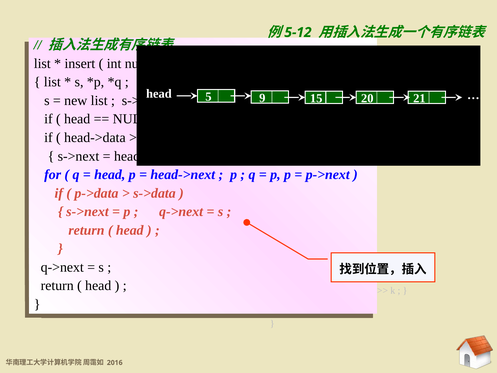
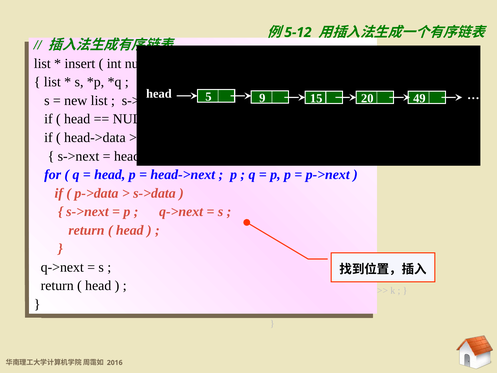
21: 21 -> 49 (419, 98)
